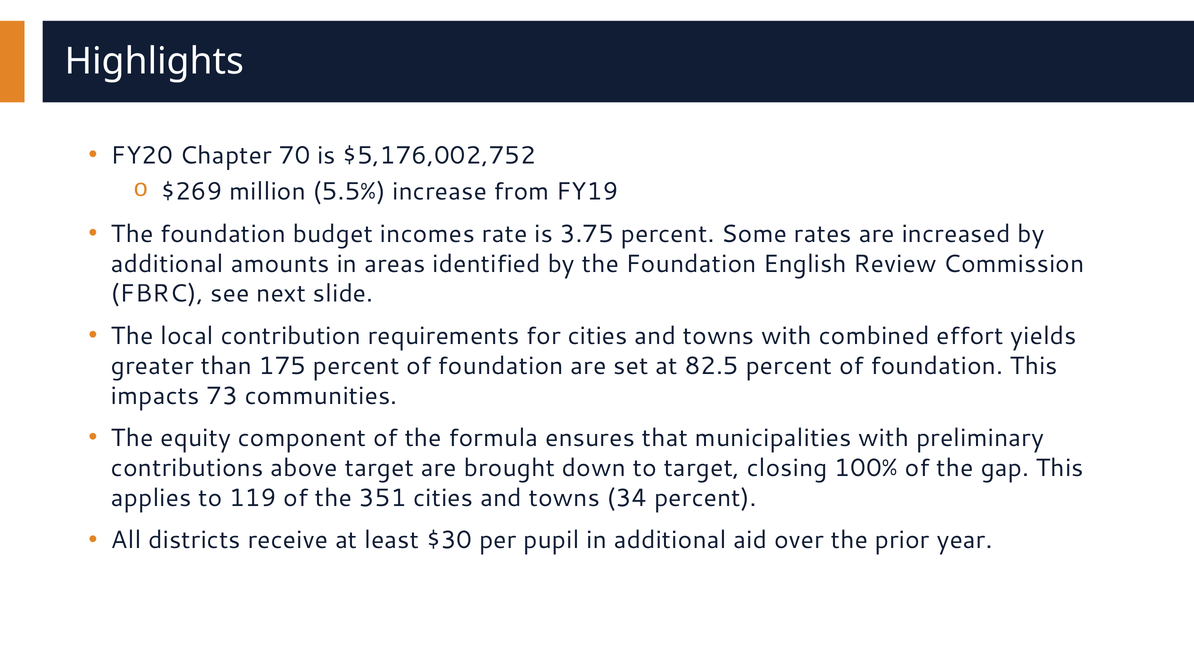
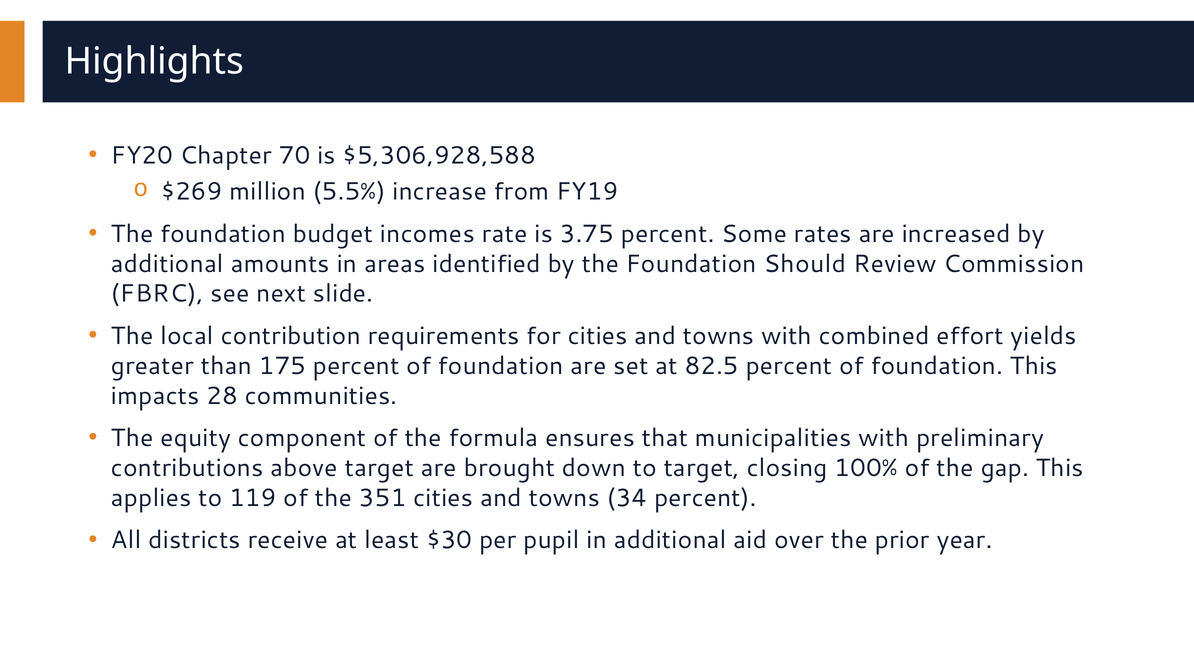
$5,176,002,752: $5,176,002,752 -> $5,306,928,588 (439, 155)
English: English -> Should (805, 264)
73: 73 -> 28 (222, 396)
